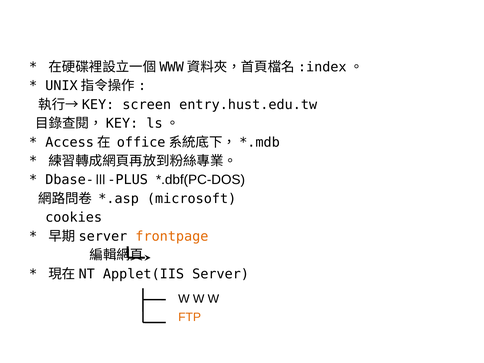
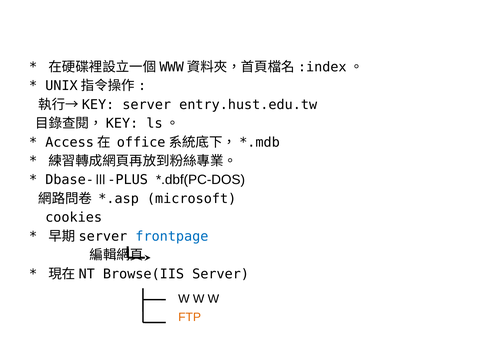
screen: screen -> server (147, 105)
frontpage colour: orange -> blue (172, 236)
Applet(IIS: Applet(IIS -> Browse(IIS (143, 274)
